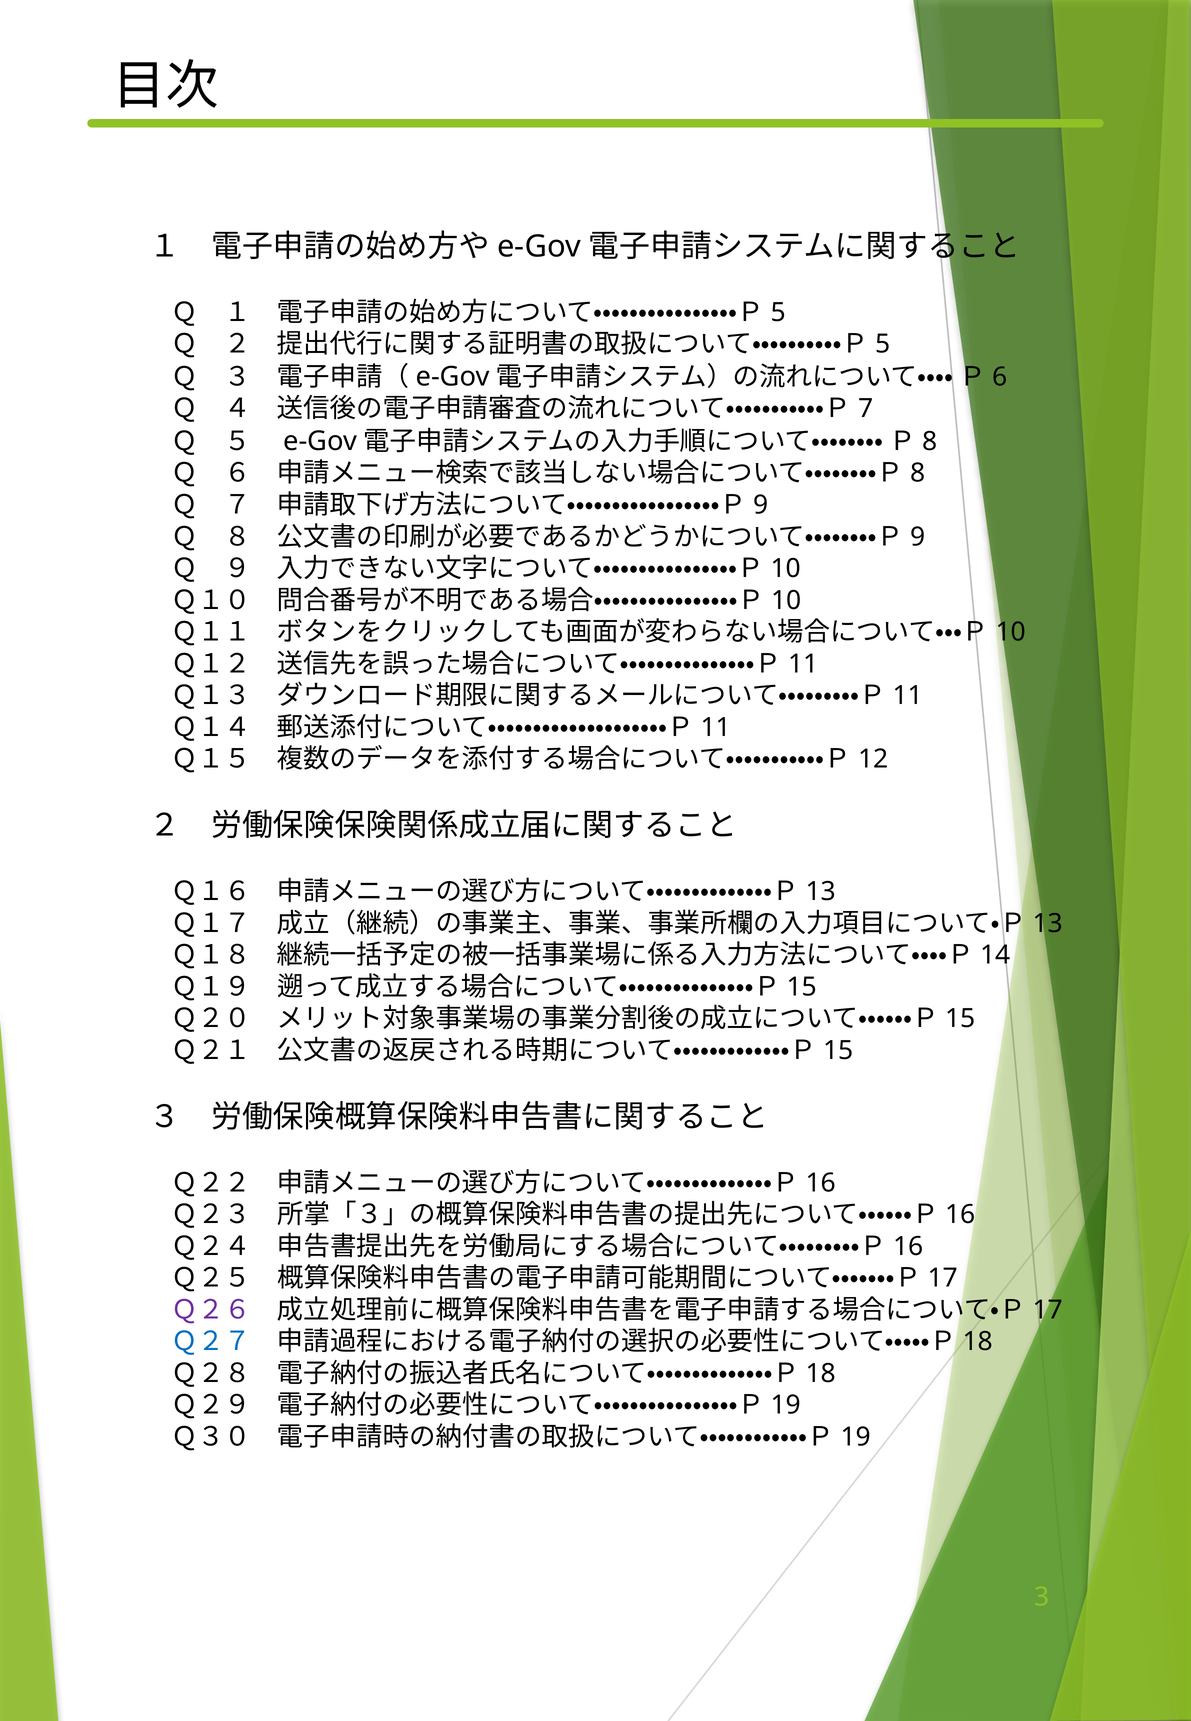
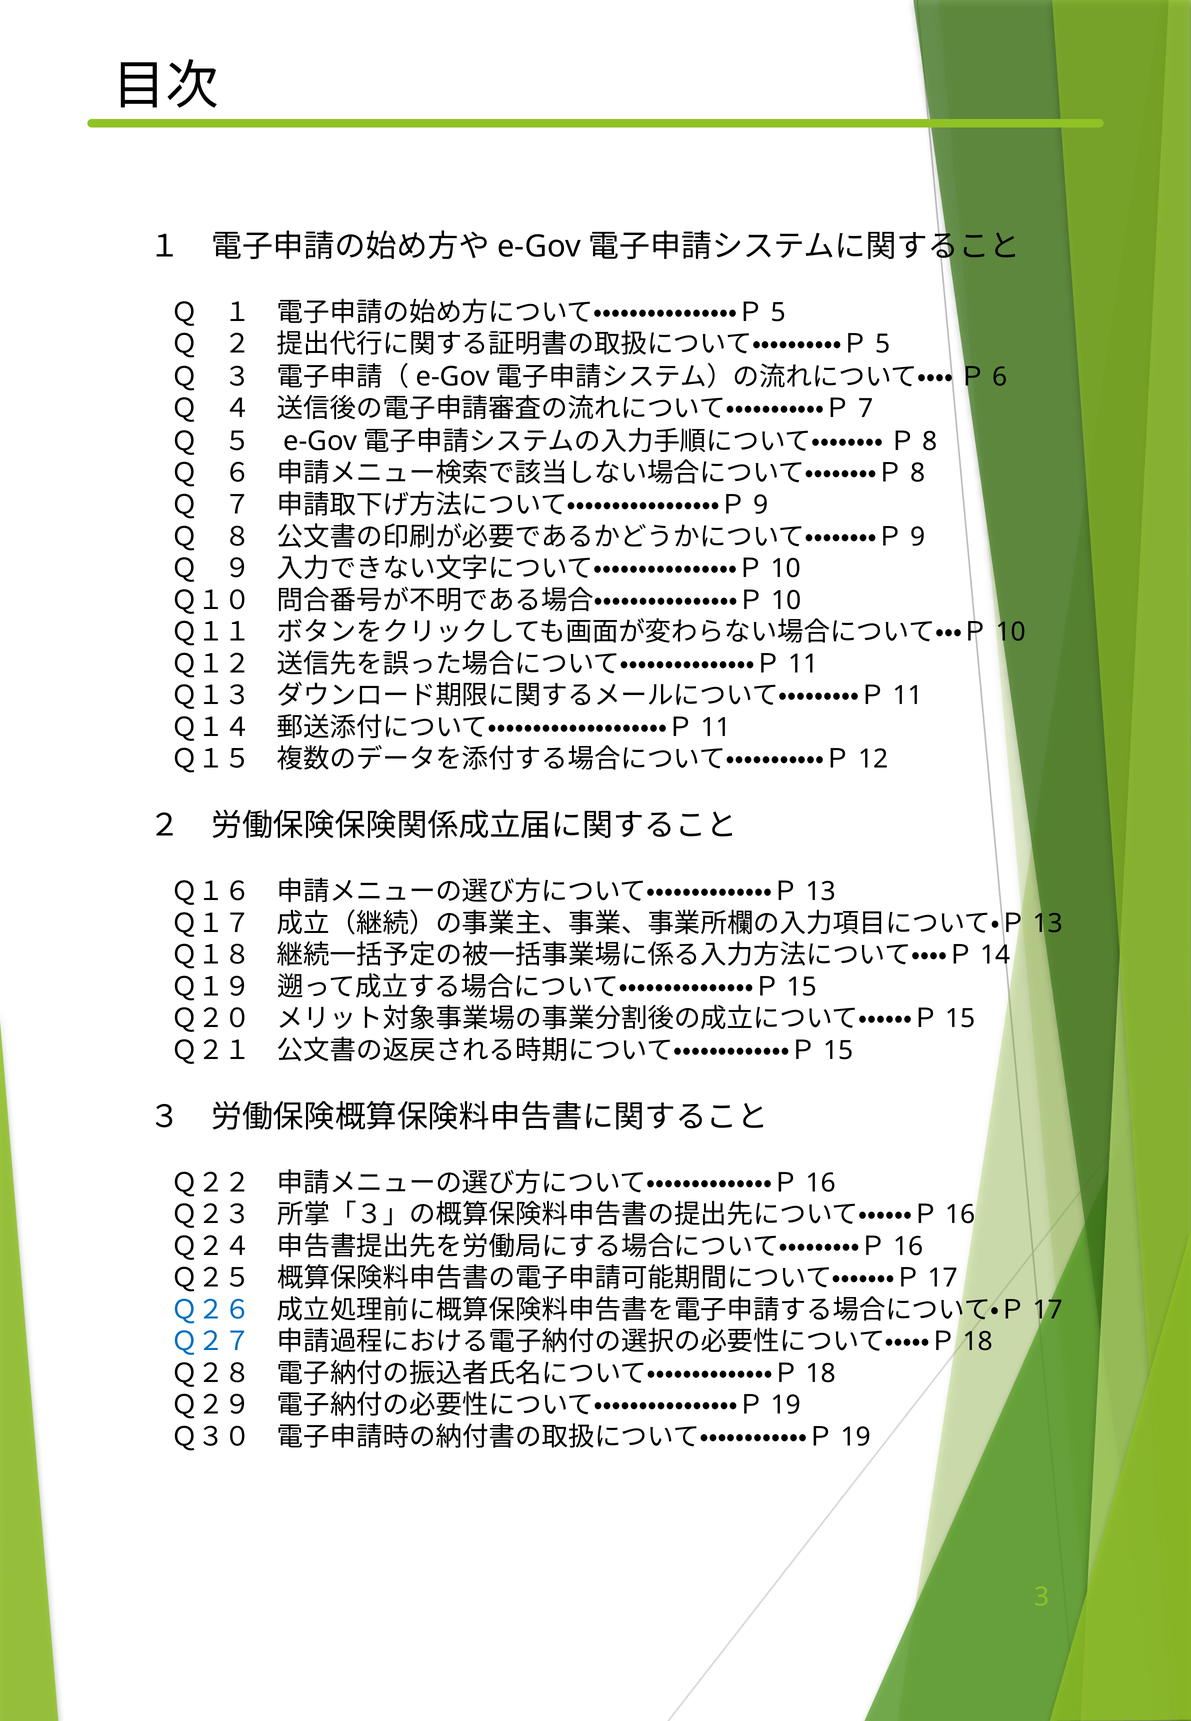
Ｑ２６ colour: purple -> blue (211, 1309)
